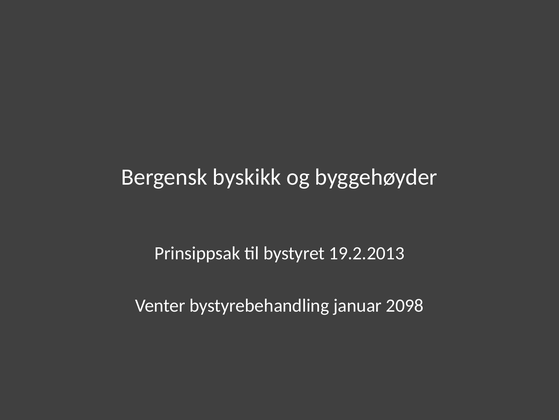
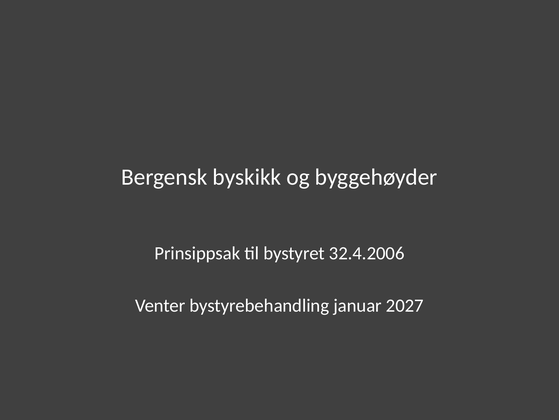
19.2.2013: 19.2.2013 -> 32.4.2006 (367, 253)
2098: 2098 -> 2027 (405, 305)
